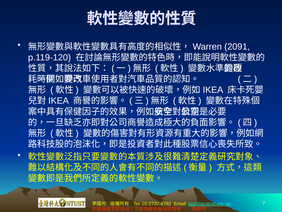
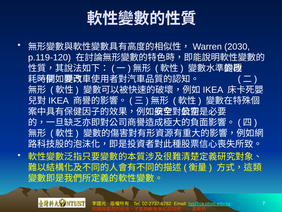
2091: 2091 -> 2030 (237, 47)
